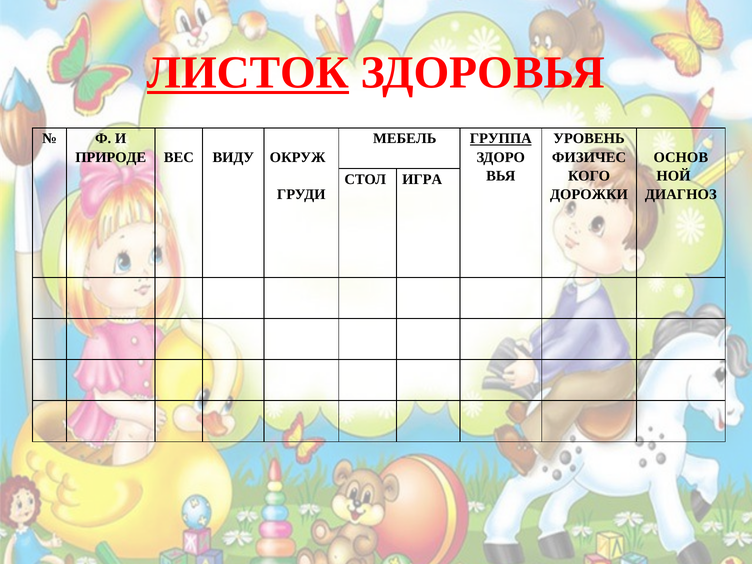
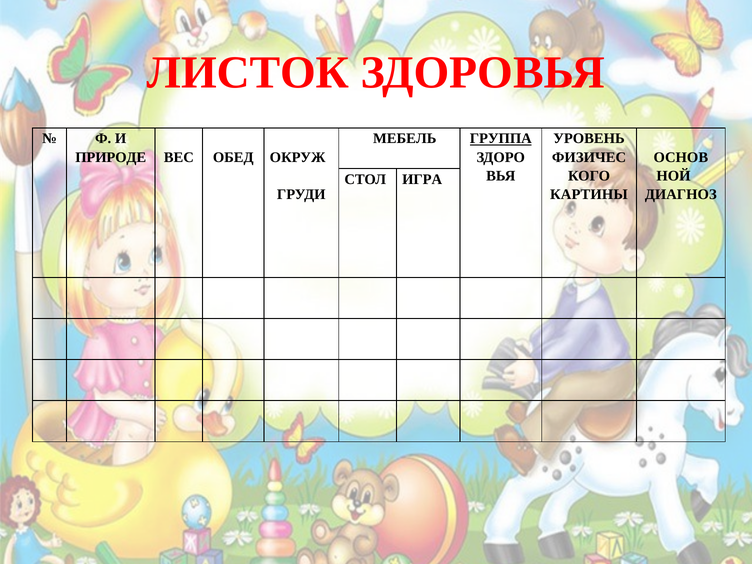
ЛИСТОК underline: present -> none (248, 73)
ВИДУ: ВИДУ -> ОБЕД (233, 157)
ДОРОЖКИ: ДОРОЖКИ -> КАРТИНЫ (589, 194)
